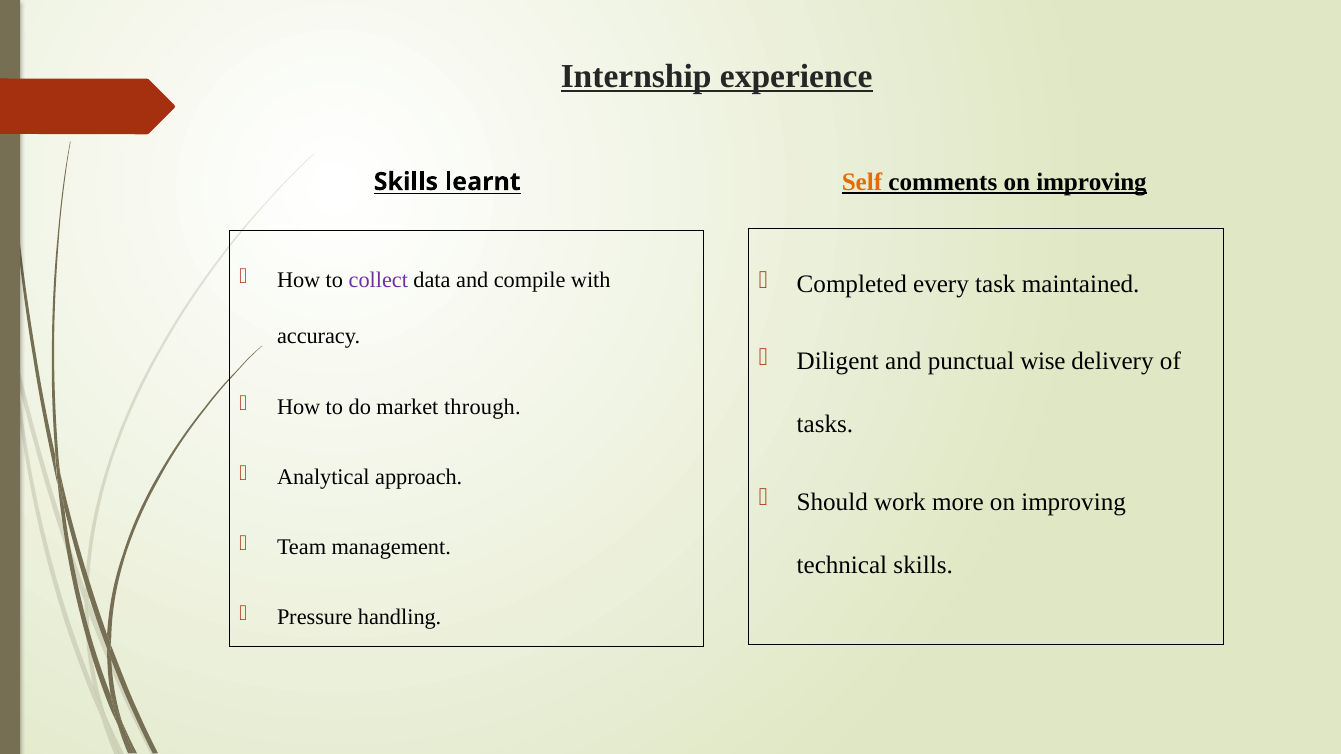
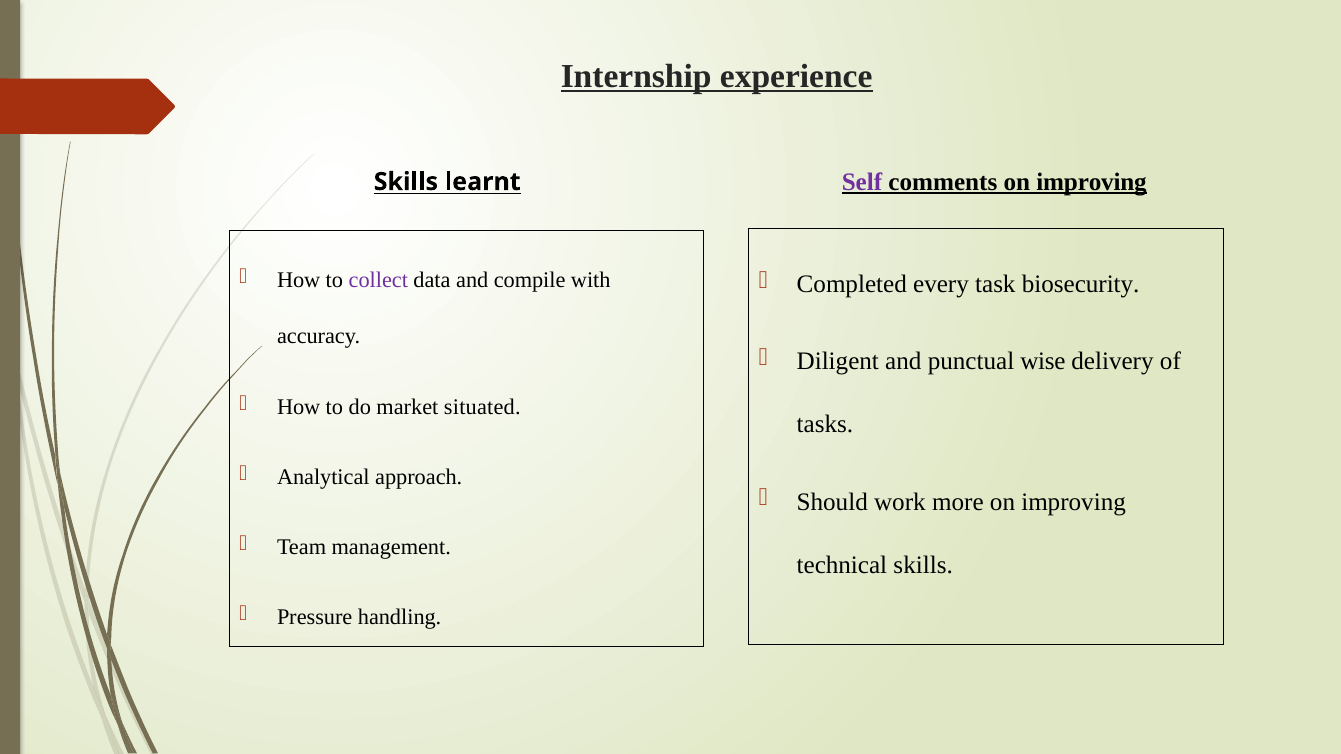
Self colour: orange -> purple (862, 182)
maintained: maintained -> biosecurity (1081, 284)
through: through -> situated (482, 407)
